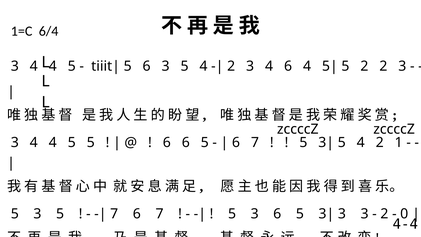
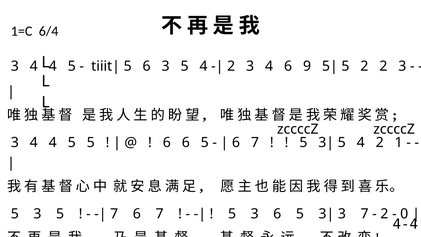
6 4: 4 -> 9 (307, 66)
3 3: 3 -> 7 (365, 214)
